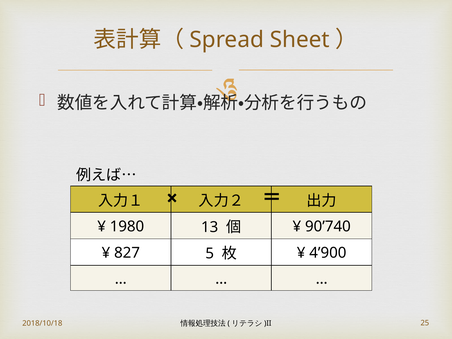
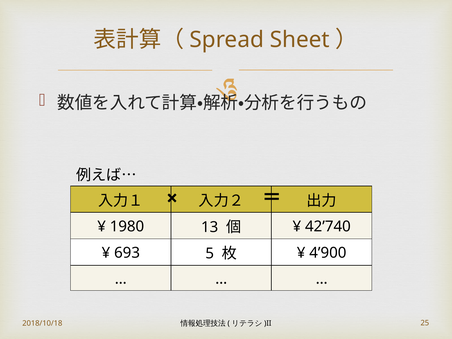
90’740: 90’740 -> 42’740 (328, 227)
827: 827 -> 693 (127, 253)
